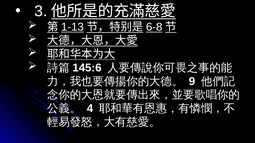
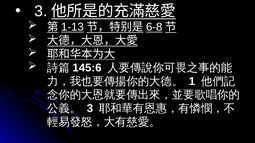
9: 9 -> 1 (192, 82)
4: 4 -> 3 (90, 109)
